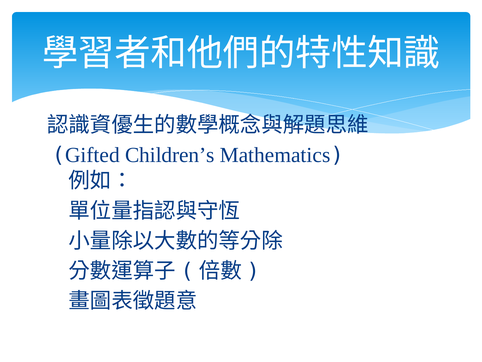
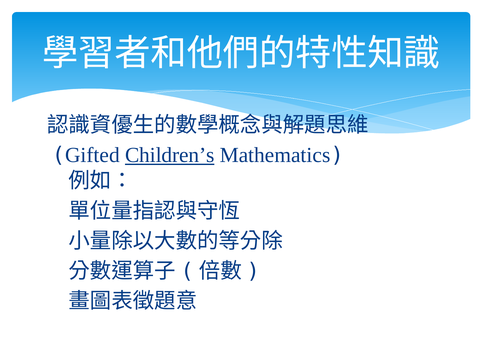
Children’s underline: none -> present (170, 155)
